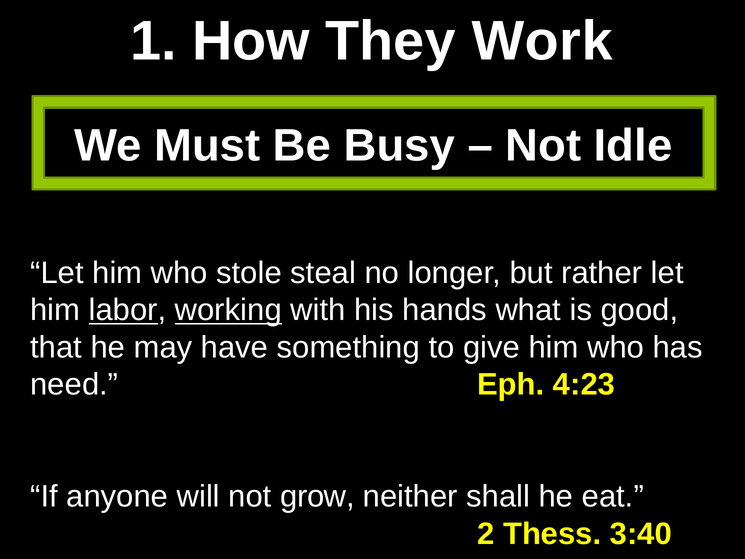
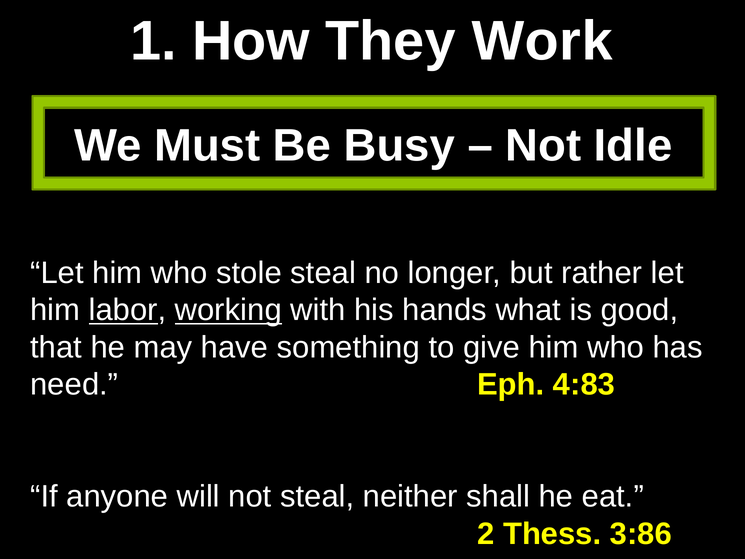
4:23: 4:23 -> 4:83 (584, 385)
not grow: grow -> steal (317, 496)
3:40: 3:40 -> 3:86 (641, 534)
